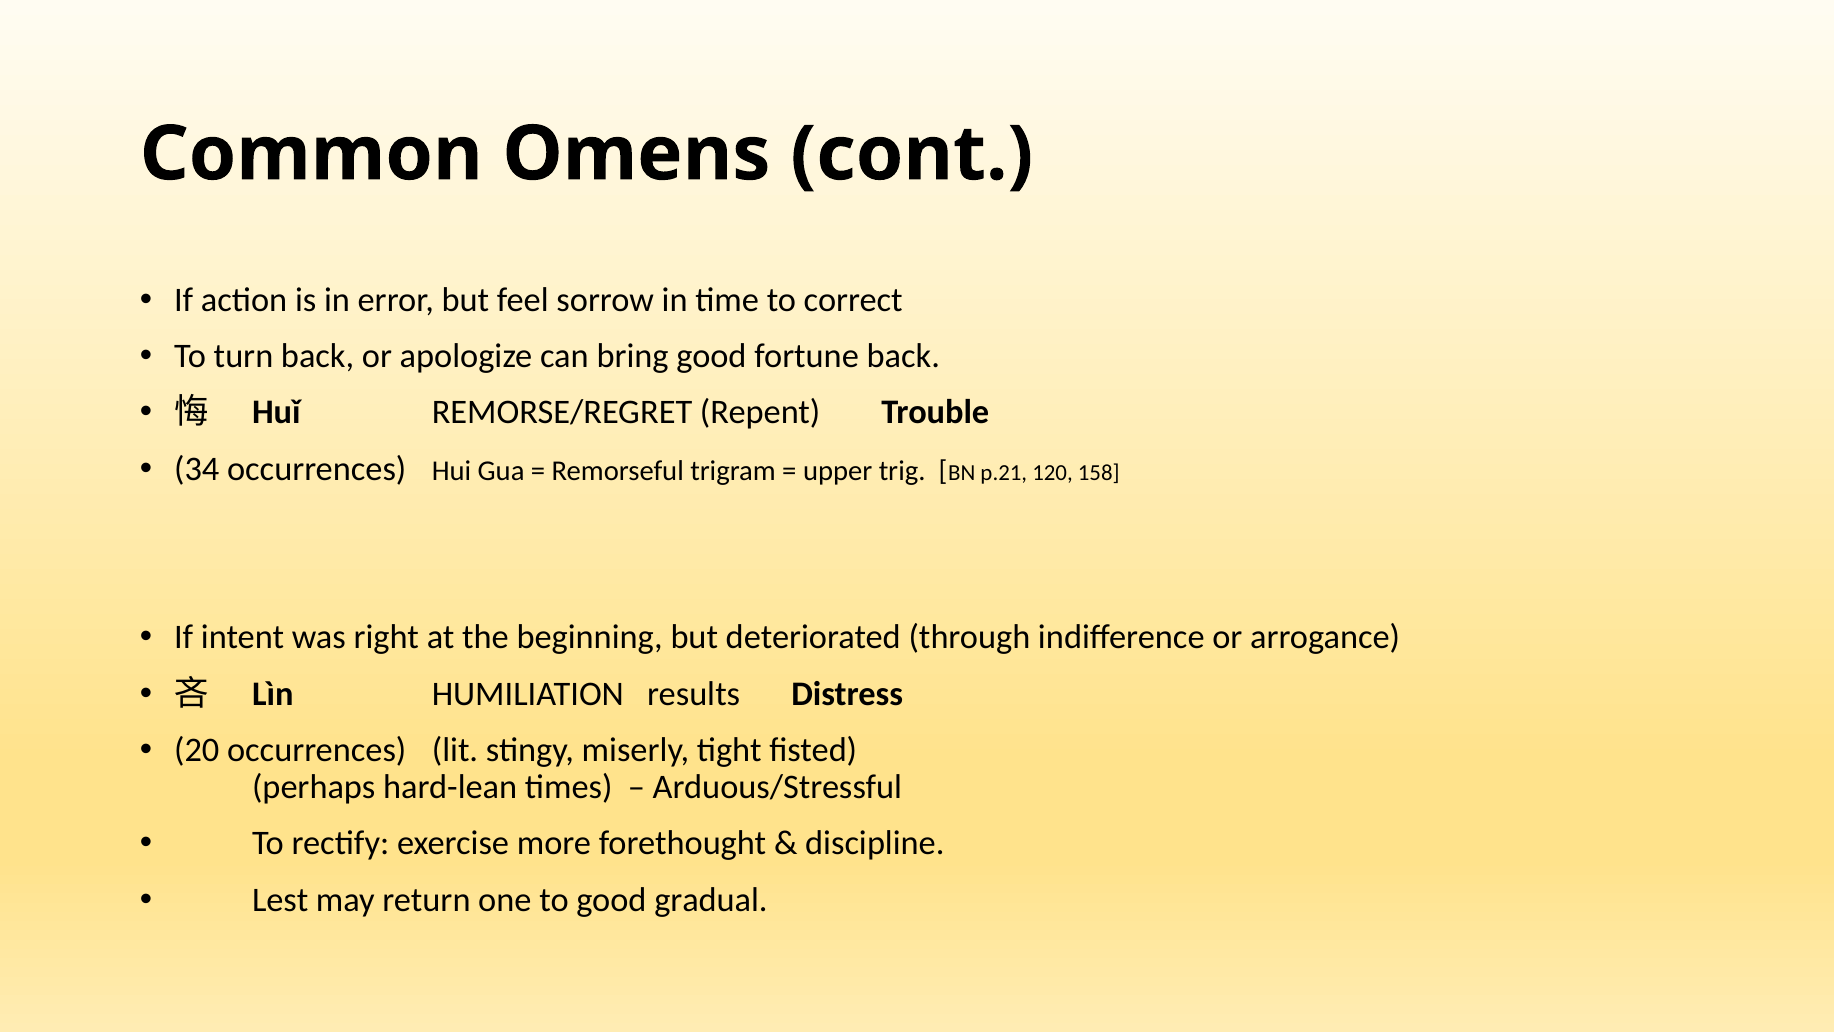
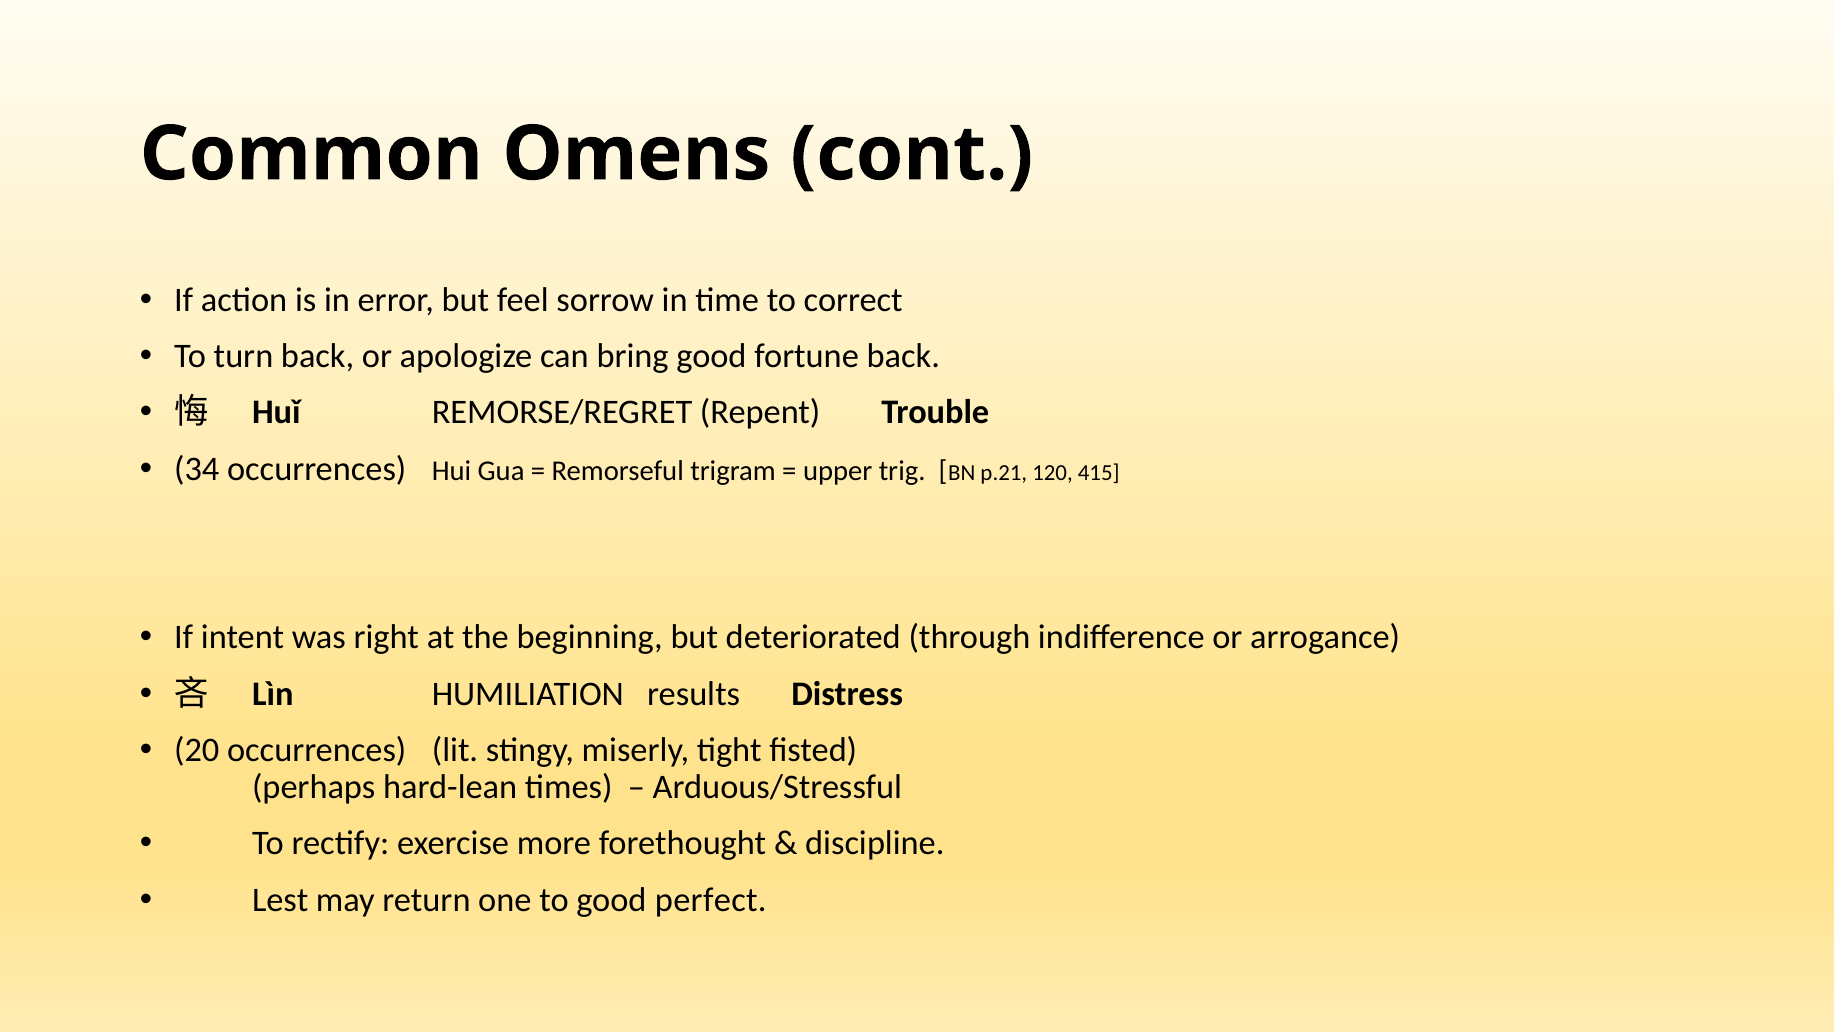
158: 158 -> 415 (1099, 472)
gradual: gradual -> perfect (711, 900)
